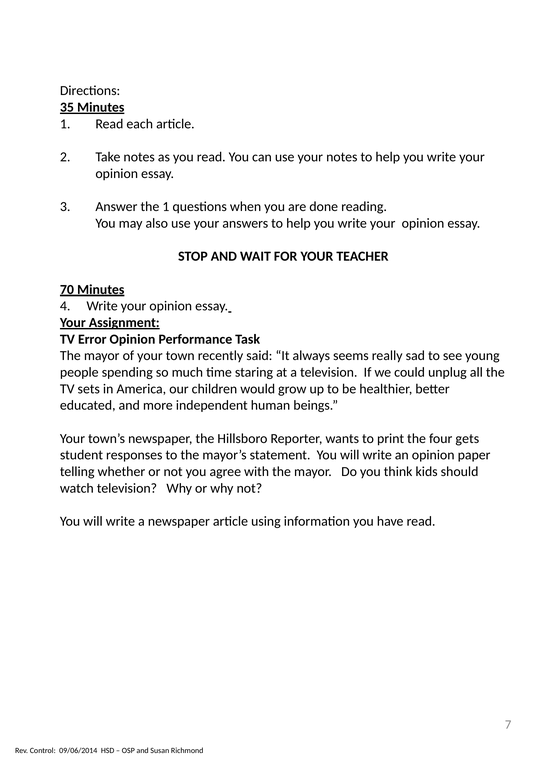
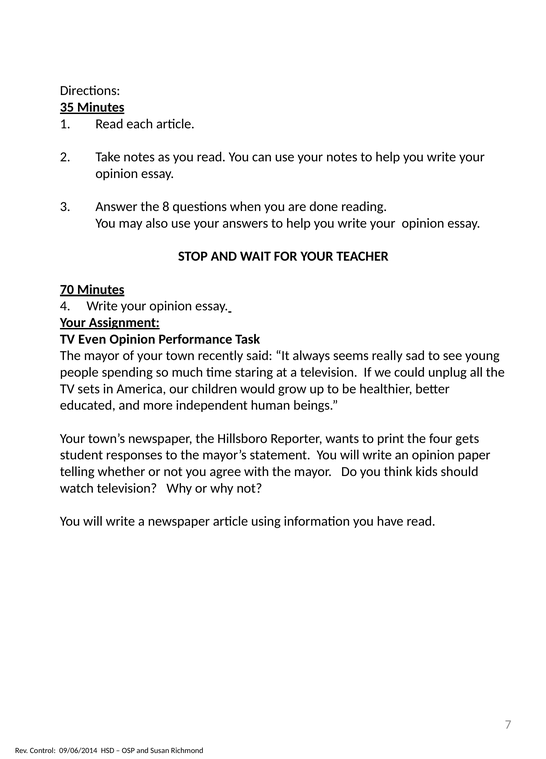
the 1: 1 -> 8 (166, 207)
Error: Error -> Even (92, 339)
